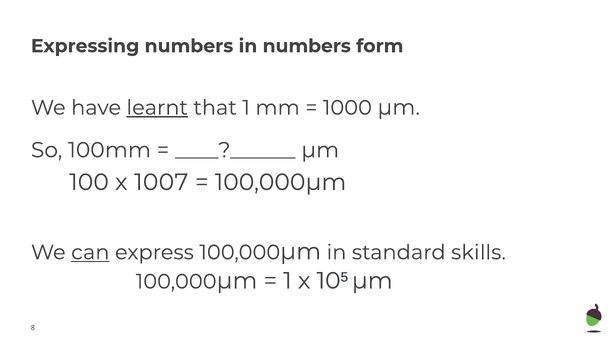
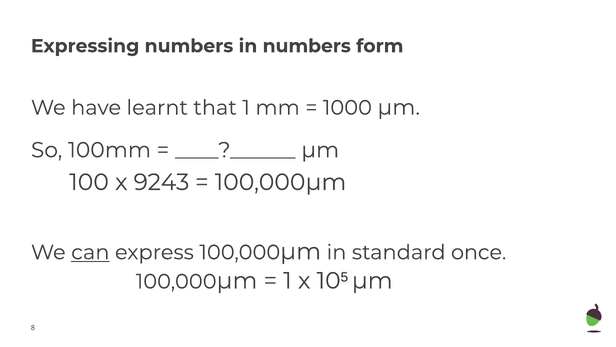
learnt underline: present -> none (157, 108)
1007: 1007 -> 9243 (161, 182)
skills: skills -> once (479, 252)
